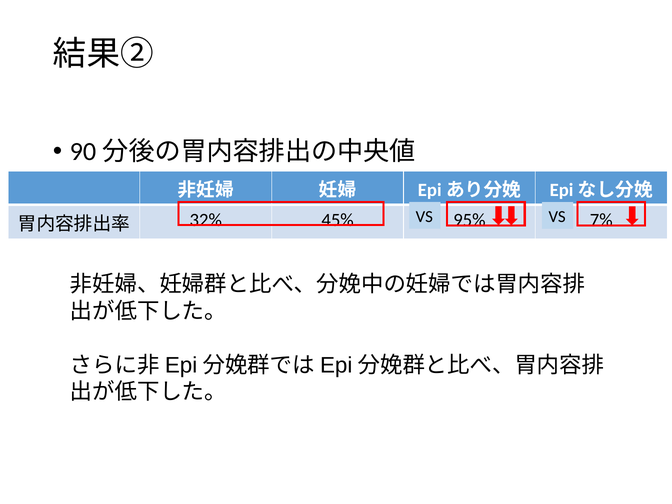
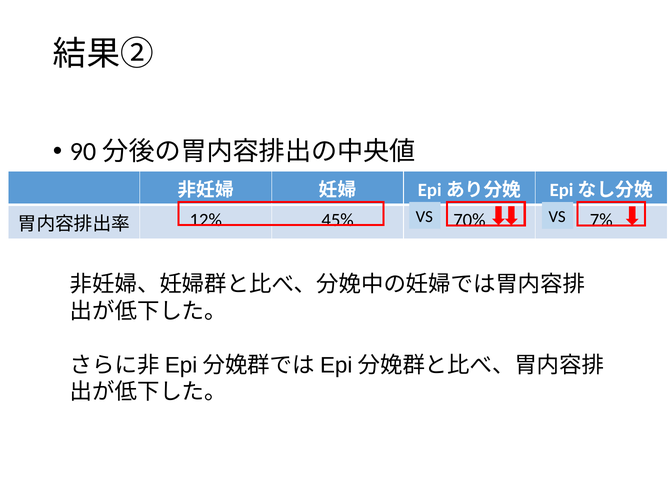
32%: 32% -> 12% (206, 220)
95%: 95% -> 70% (469, 220)
